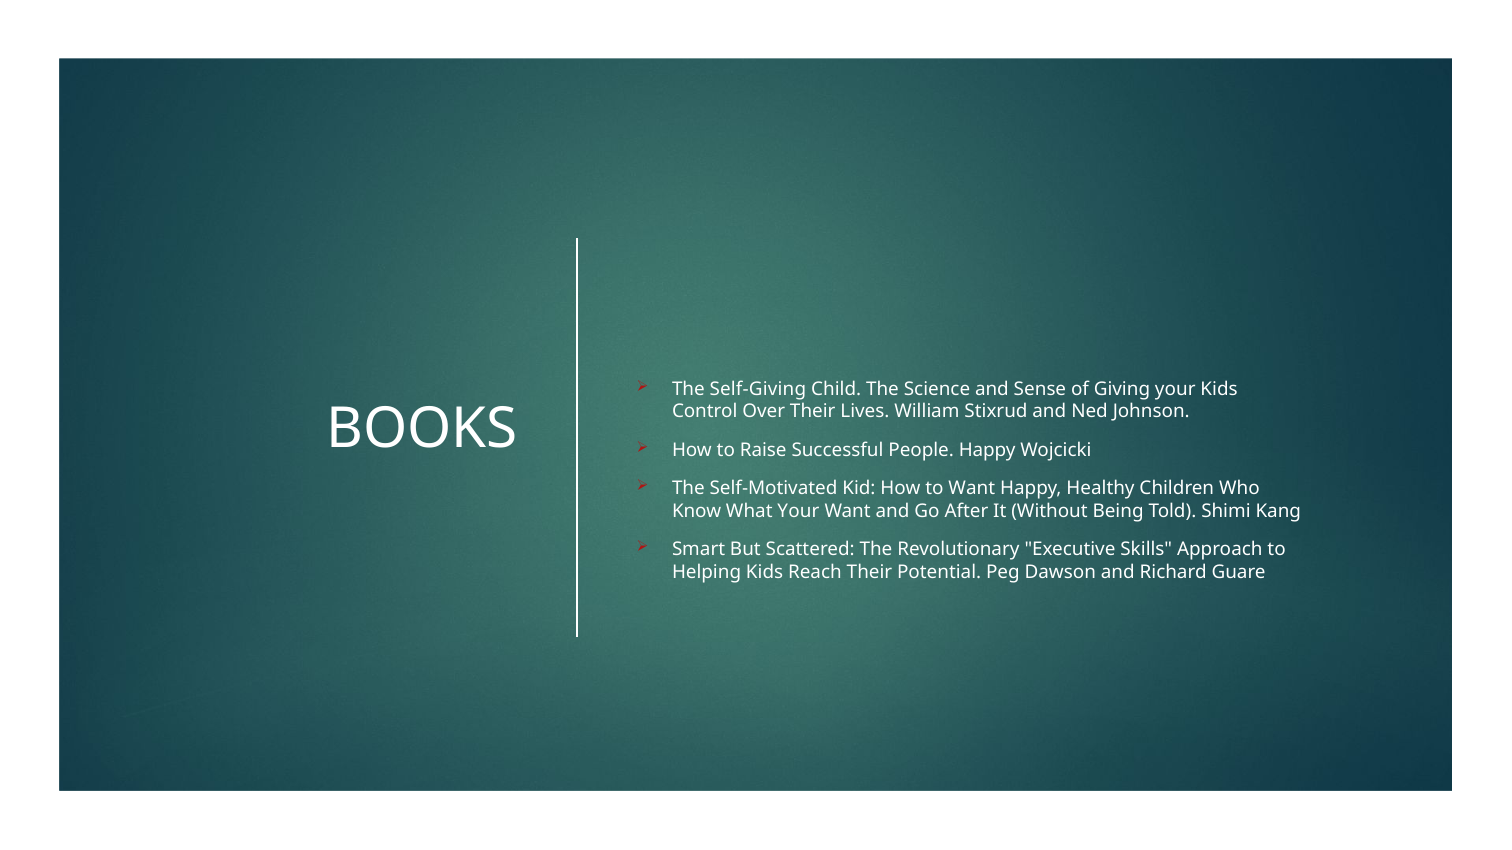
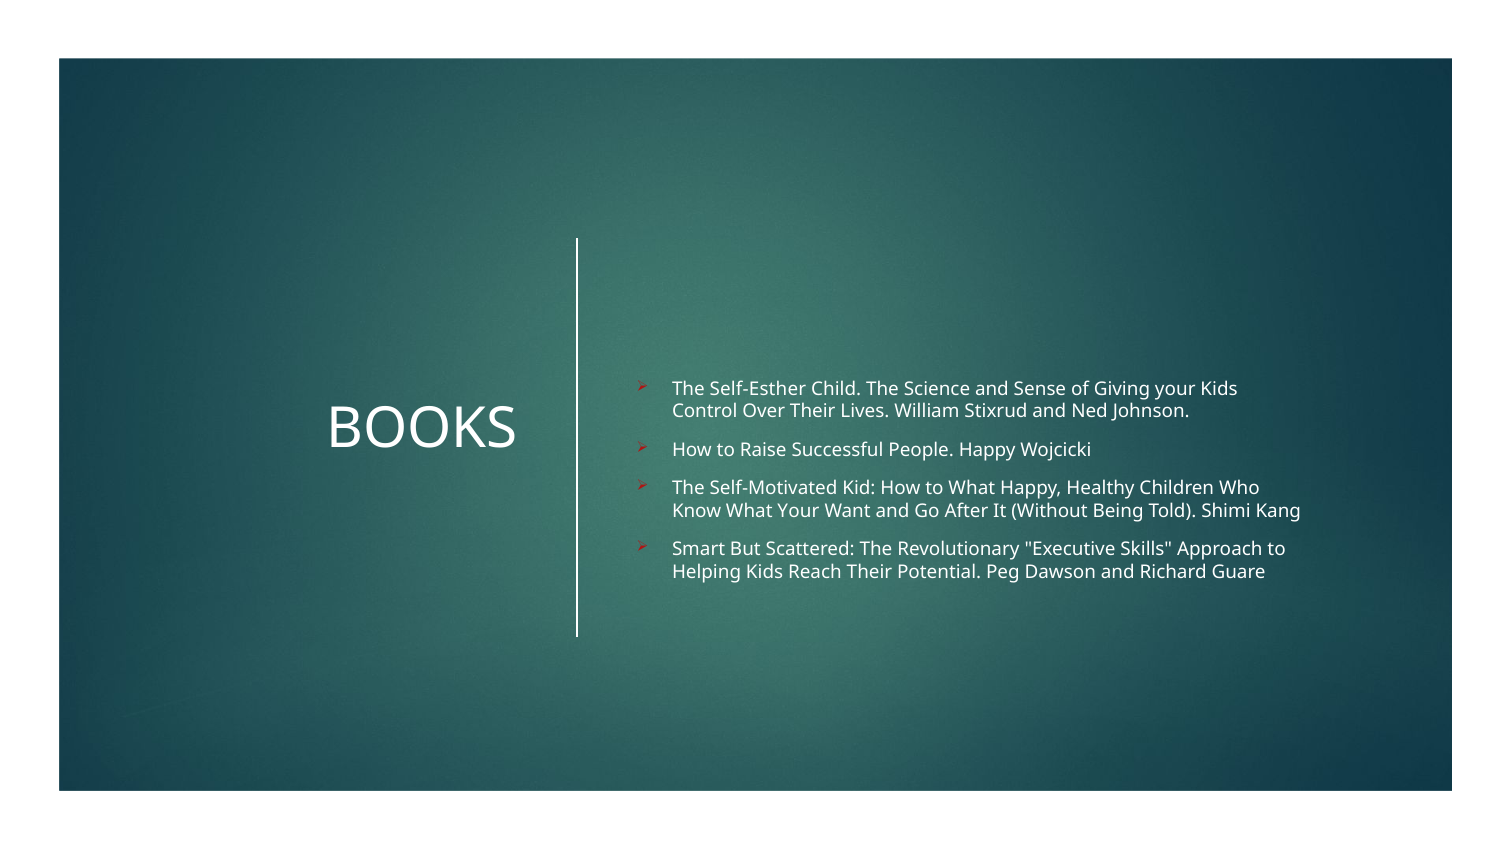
Self-Giving: Self-Giving -> Self-Esther (758, 389)
to Want: Want -> What (972, 489)
